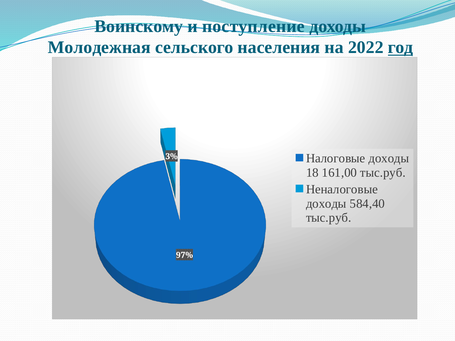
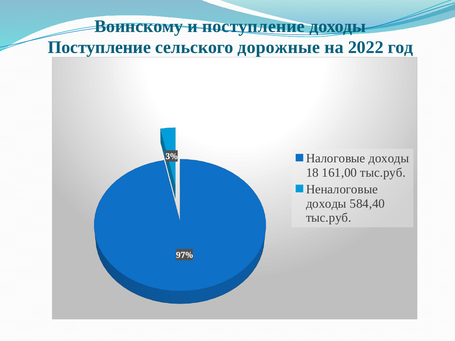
Молодежная: Молодежная -> Поступление (99, 48)
населения: населения -> дорожные (279, 48)
год underline: present -> none (400, 48)
